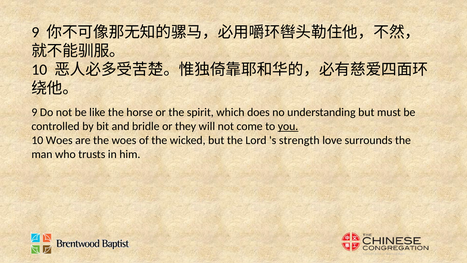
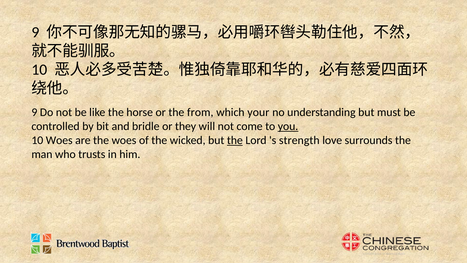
spirit: spirit -> from (200, 112)
does: does -> your (258, 112)
the underline: none -> present (235, 140)
